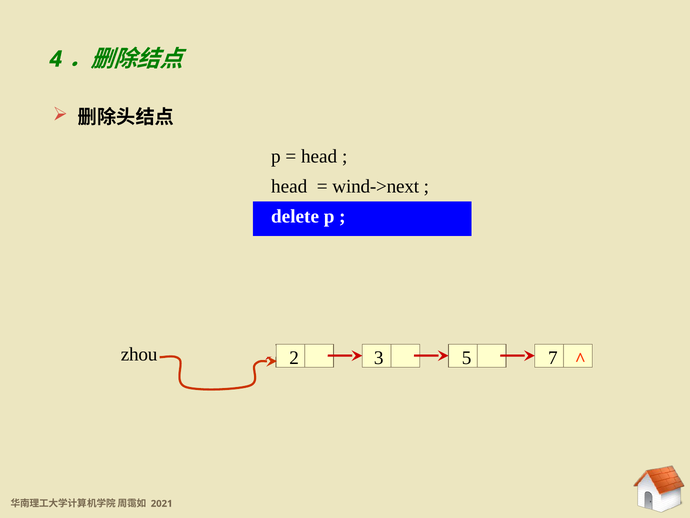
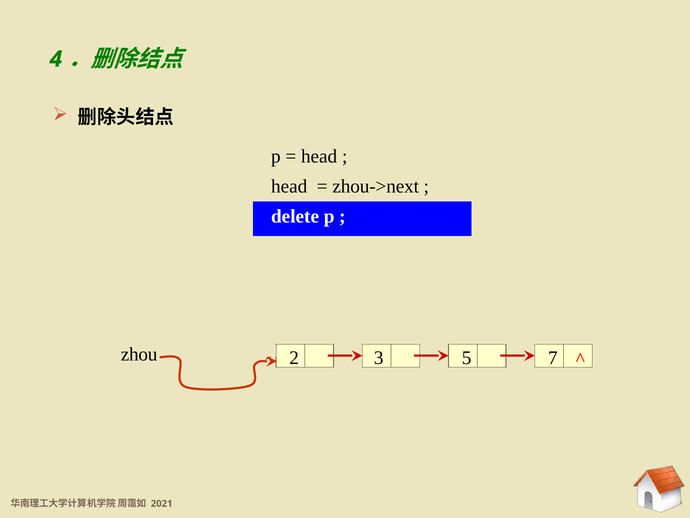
wind->next: wind->next -> zhou->next (376, 186)
